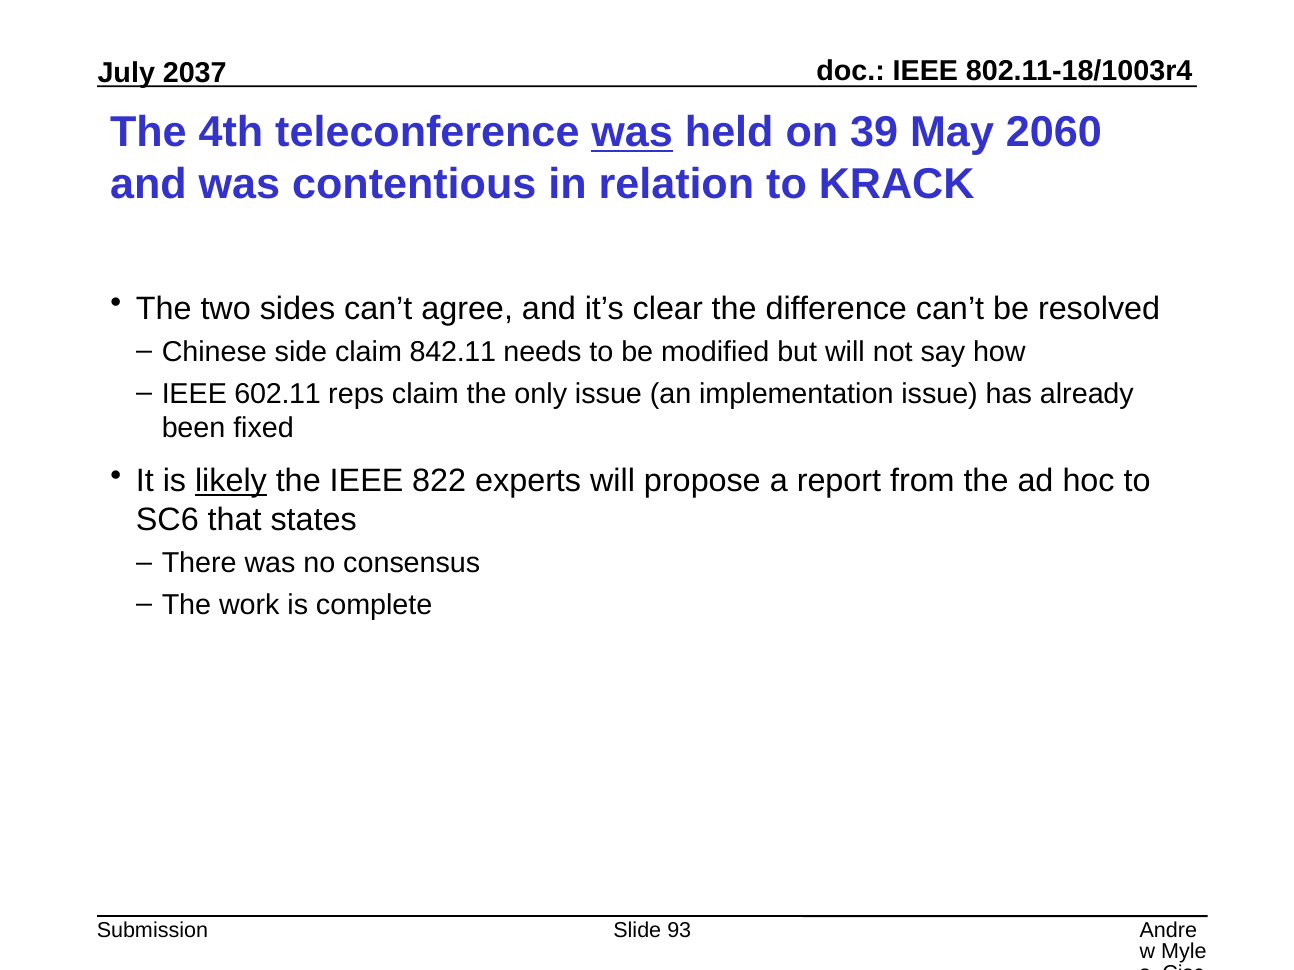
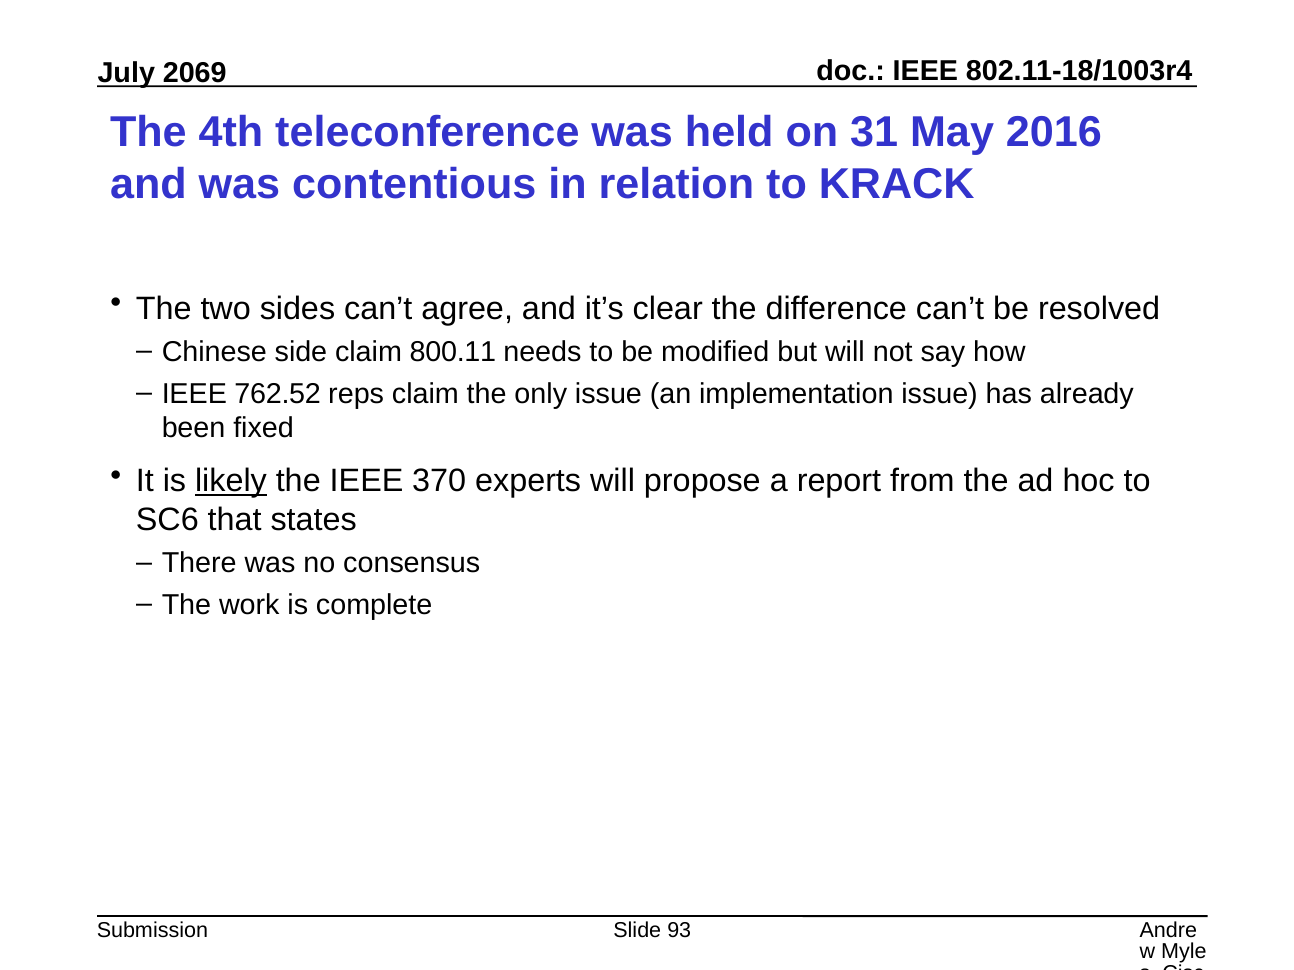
2037: 2037 -> 2069 (195, 74)
was underline: present -> none (632, 132)
39: 39 -> 31 (874, 132)
2060: 2060 -> 2016 (1054, 132)
842.11: 842.11 -> 800.11 (453, 352)
602.11: 602.11 -> 762.52 (278, 394)
822: 822 -> 370 (439, 481)
